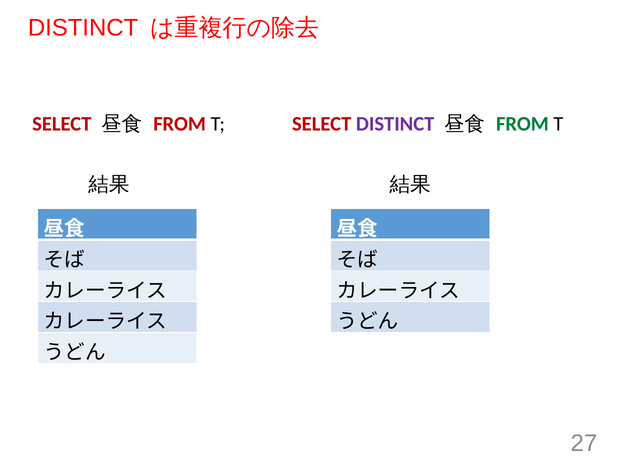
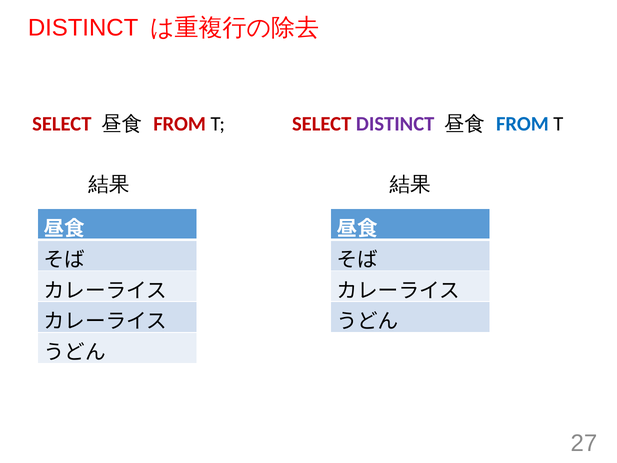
FROM colour: green -> blue (522, 124)
